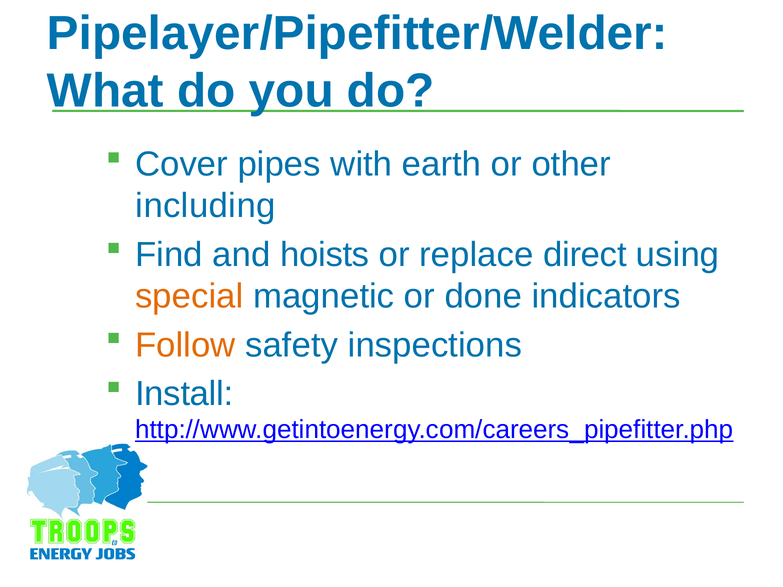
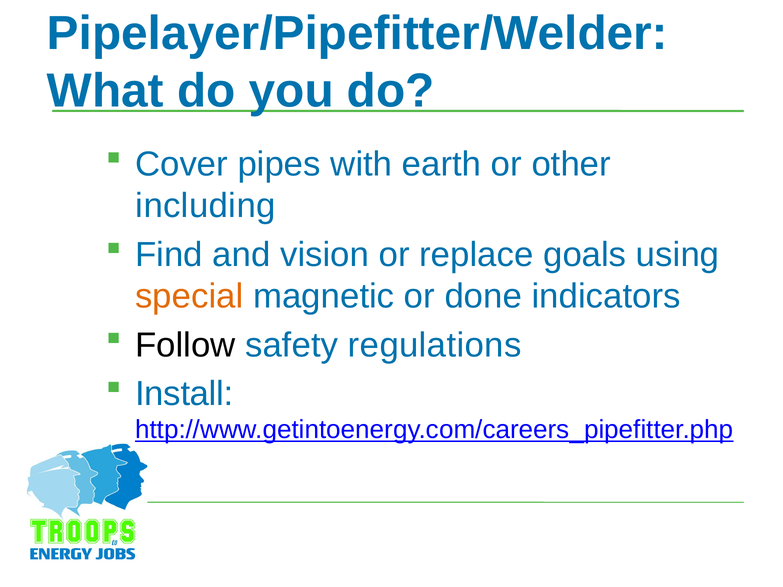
hoists: hoists -> vision (325, 255)
direct: direct -> goals (585, 255)
Follow colour: orange -> black (185, 345)
inspections: inspections -> regulations (435, 345)
